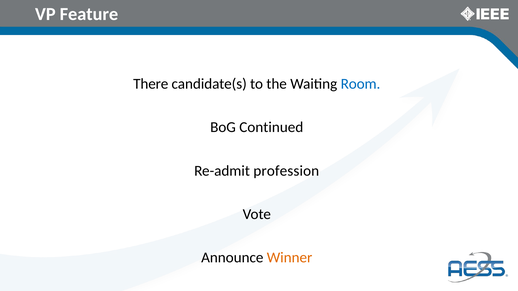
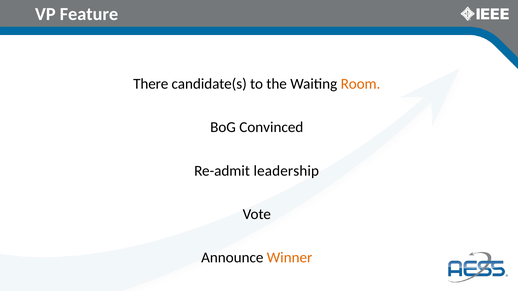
Room colour: blue -> orange (361, 84)
Continued: Continued -> Convinced (271, 127)
profession: profession -> leadership (286, 171)
